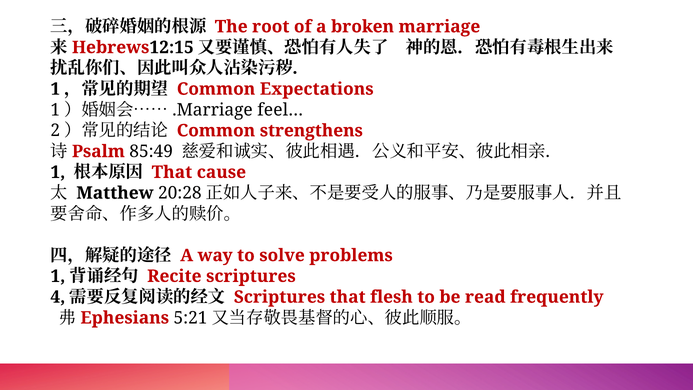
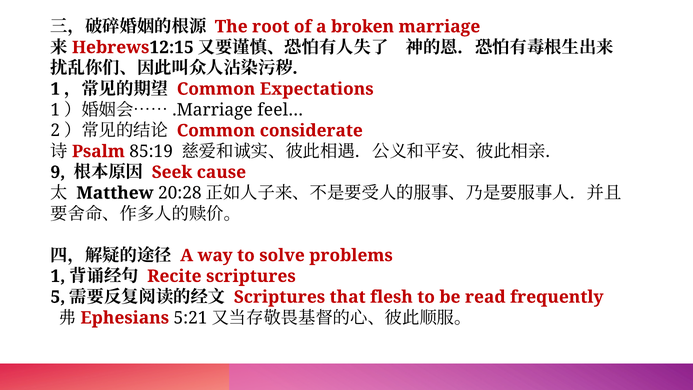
strengthens: strengthens -> considerate (311, 131)
85:49: 85:49 -> 85:19 (151, 151)
1: 1 -> 9 (58, 172)
That: That -> Seek (172, 172)
4: 4 -> 5 (58, 297)
